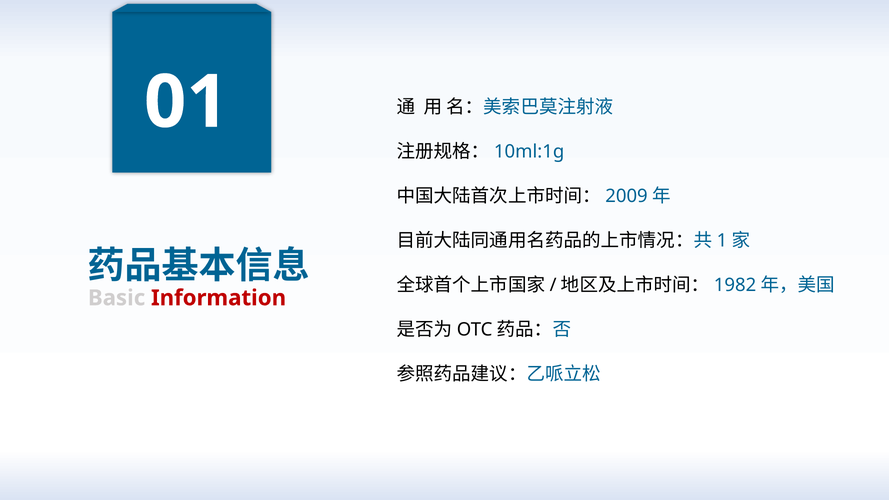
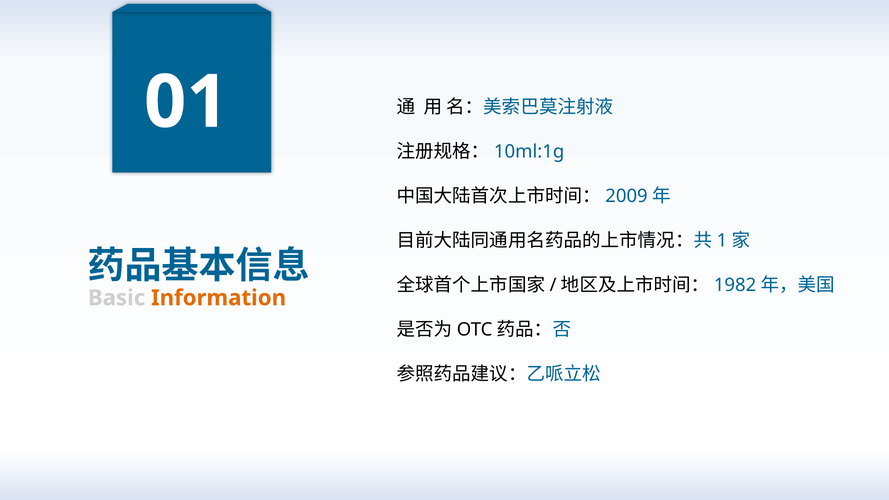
Information colour: red -> orange (219, 298)
